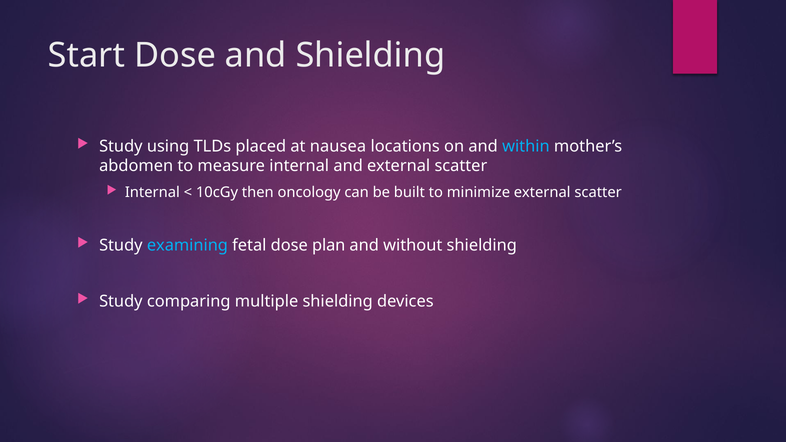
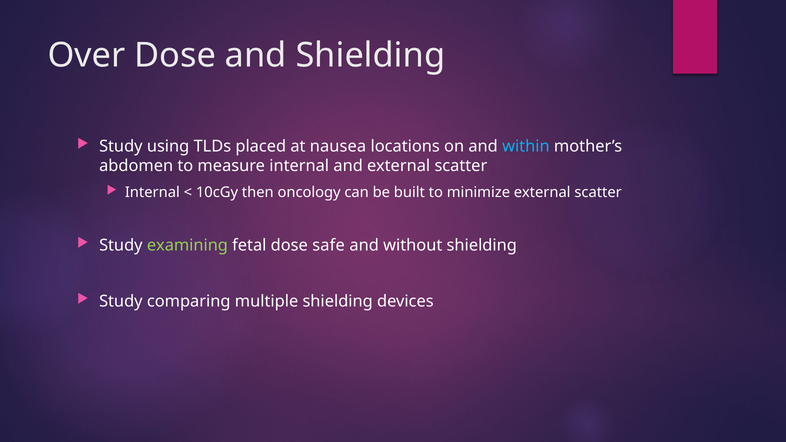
Start: Start -> Over (86, 55)
examining colour: light blue -> light green (187, 246)
plan: plan -> safe (329, 246)
